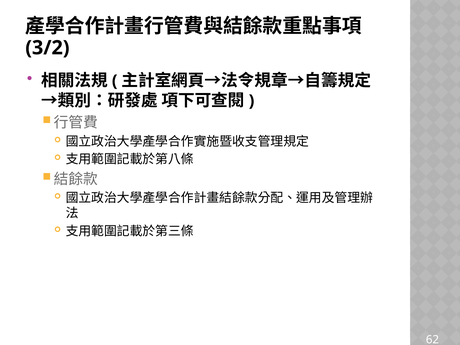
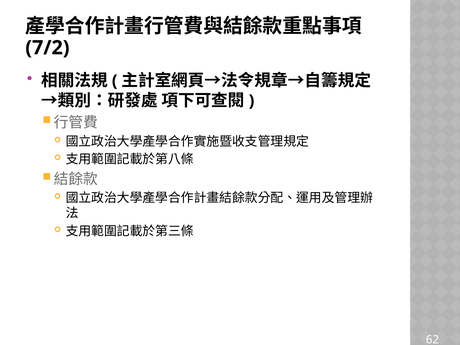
3/2: 3/2 -> 7/2 (47, 48)
